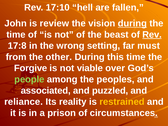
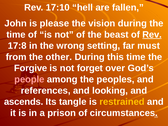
review: review -> please (54, 23)
during underline: present -> none (132, 23)
viable: viable -> forget (90, 68)
people colour: light green -> pink (29, 79)
associated: associated -> references (46, 91)
puzzled: puzzled -> looking (110, 91)
reliance: reliance -> ascends (24, 102)
reality: reality -> tangle (73, 102)
